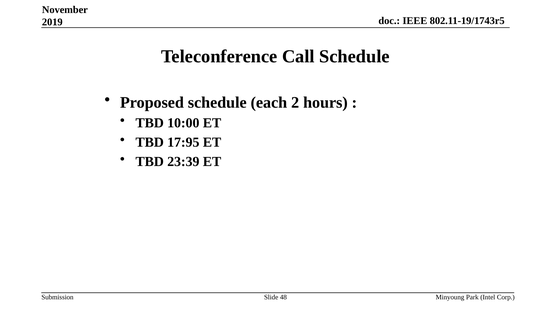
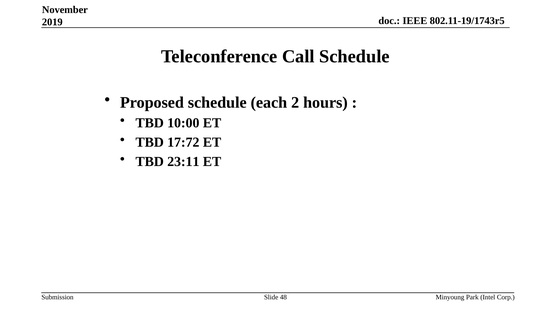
17:95: 17:95 -> 17:72 (183, 142)
23:39: 23:39 -> 23:11 (183, 161)
